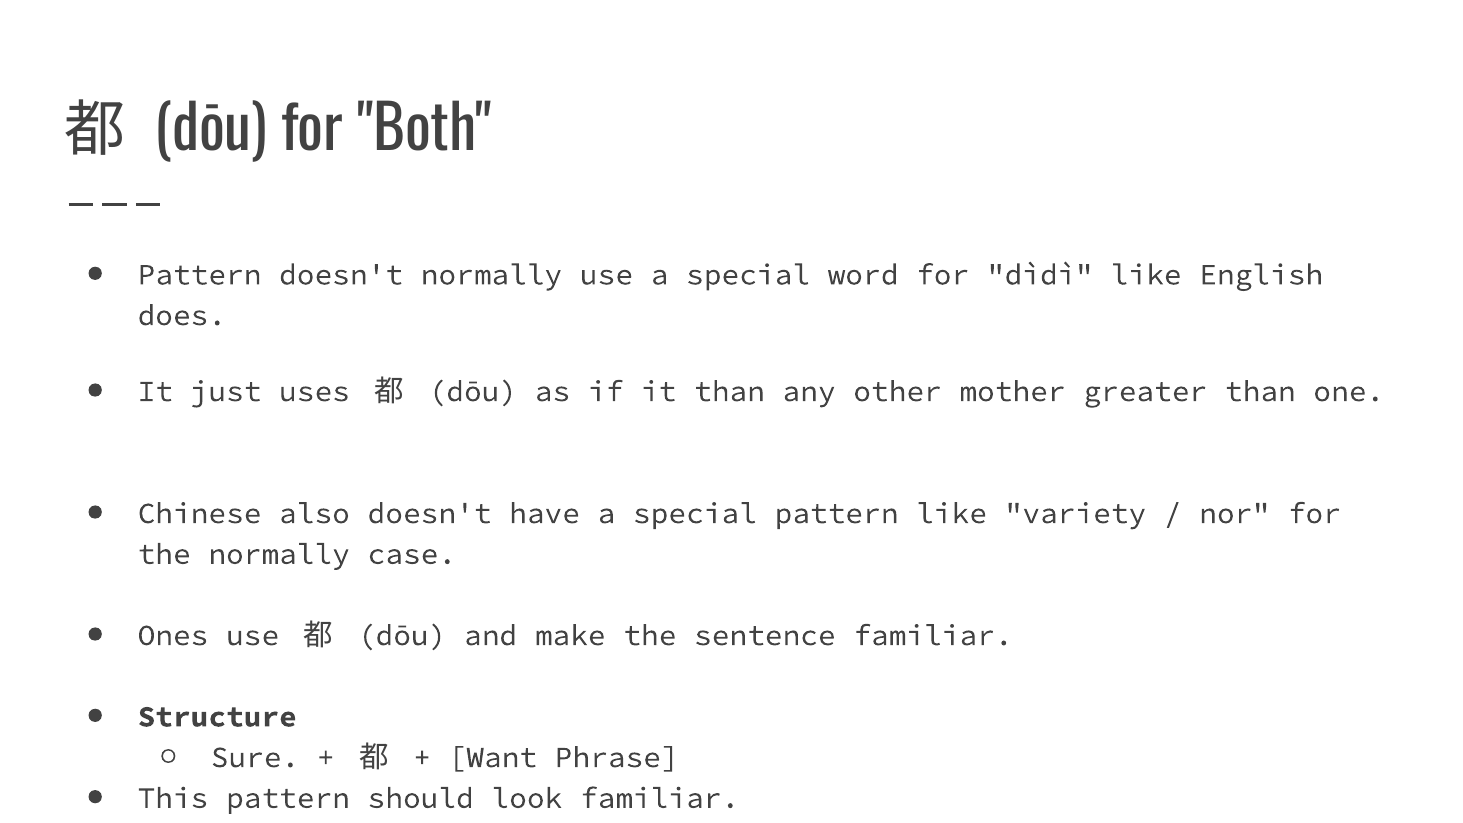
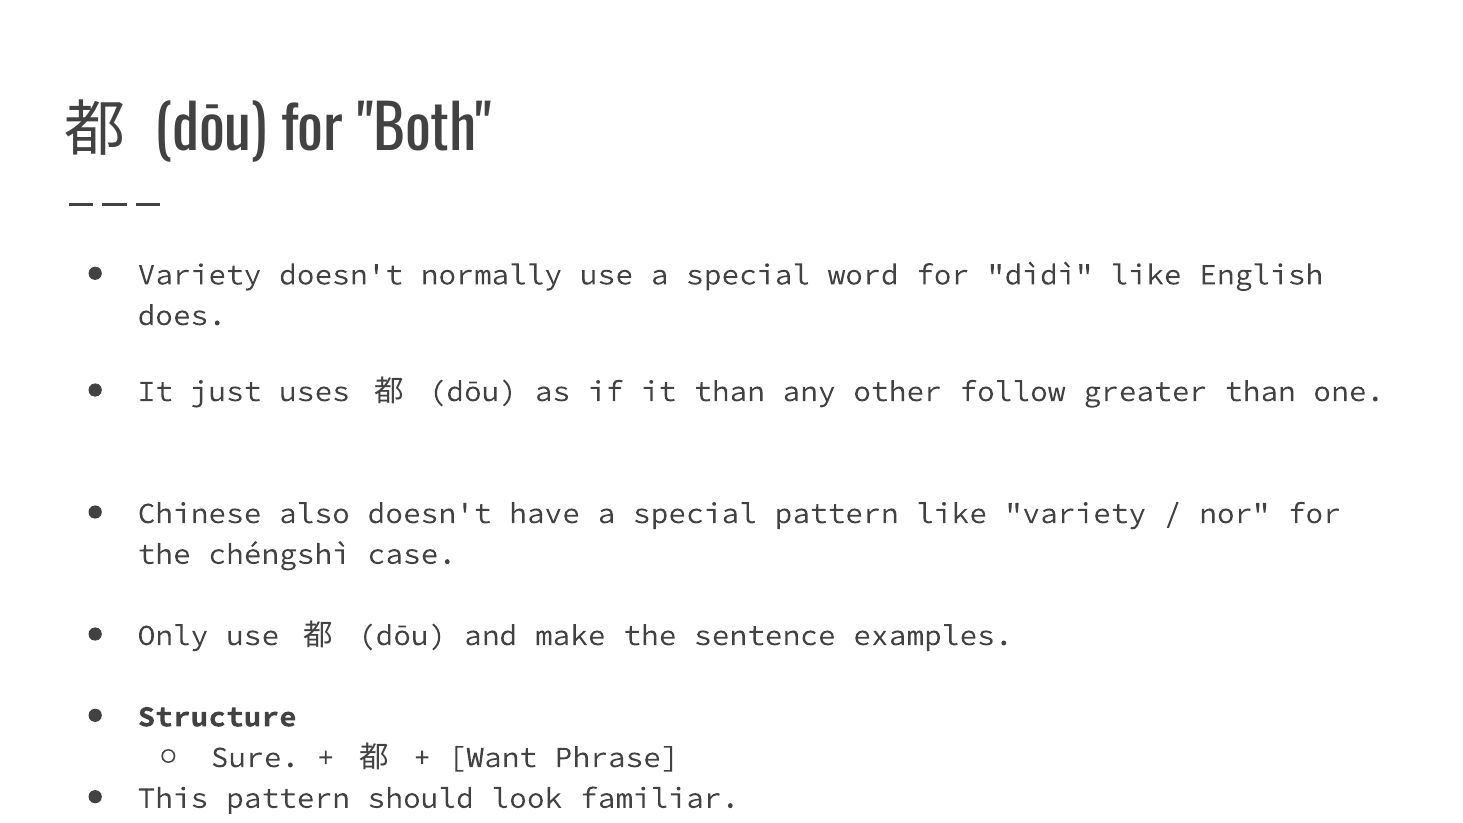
Pattern: Pattern -> Variety (200, 275)
mother: mother -> follow (1012, 391)
the normally: normally -> chéngshì (279, 554)
Ones: Ones -> Only (173, 635)
sentence familiar: familiar -> examples (933, 635)
